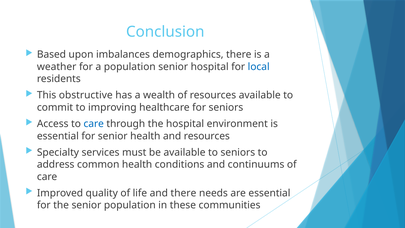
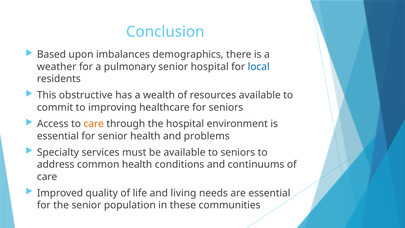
a population: population -> pulmonary (130, 67)
care colour: blue -> orange (94, 124)
and resources: resources -> problems (207, 136)
and there: there -> living (183, 193)
